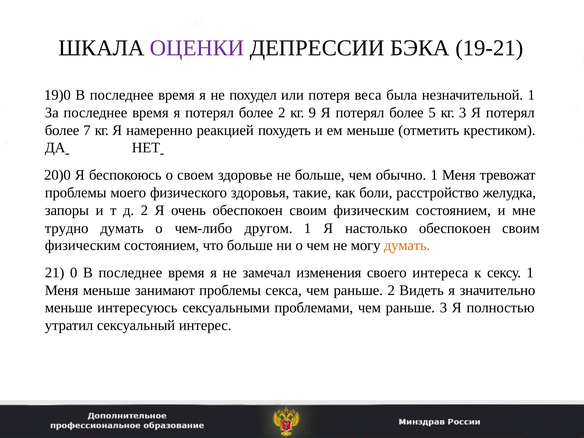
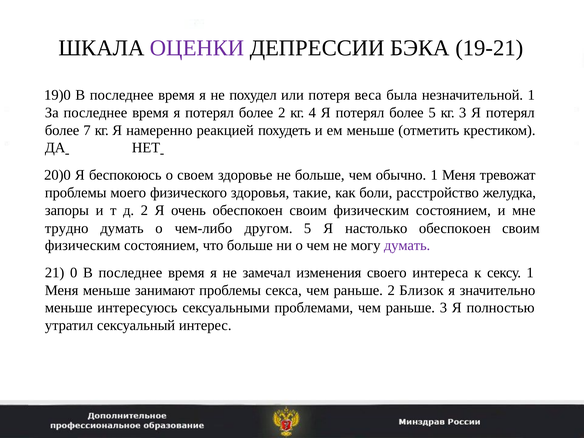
9: 9 -> 4 (312, 113)
другом 1: 1 -> 5 (308, 228)
думать colour: orange -> purple (407, 245)
Видеть: Видеть -> Близок (421, 290)
